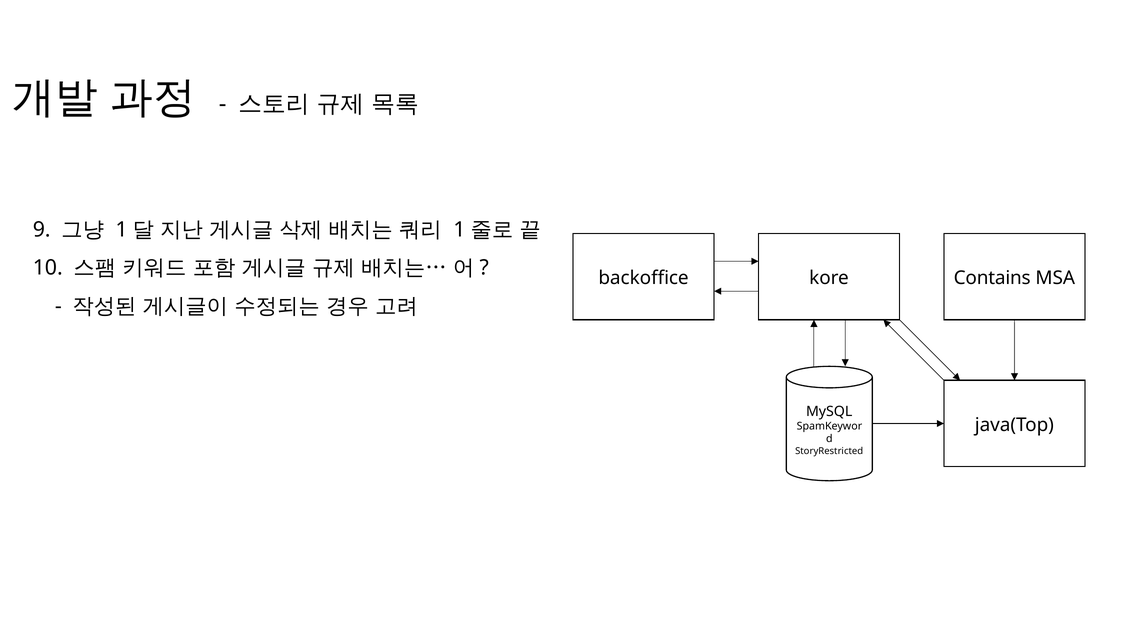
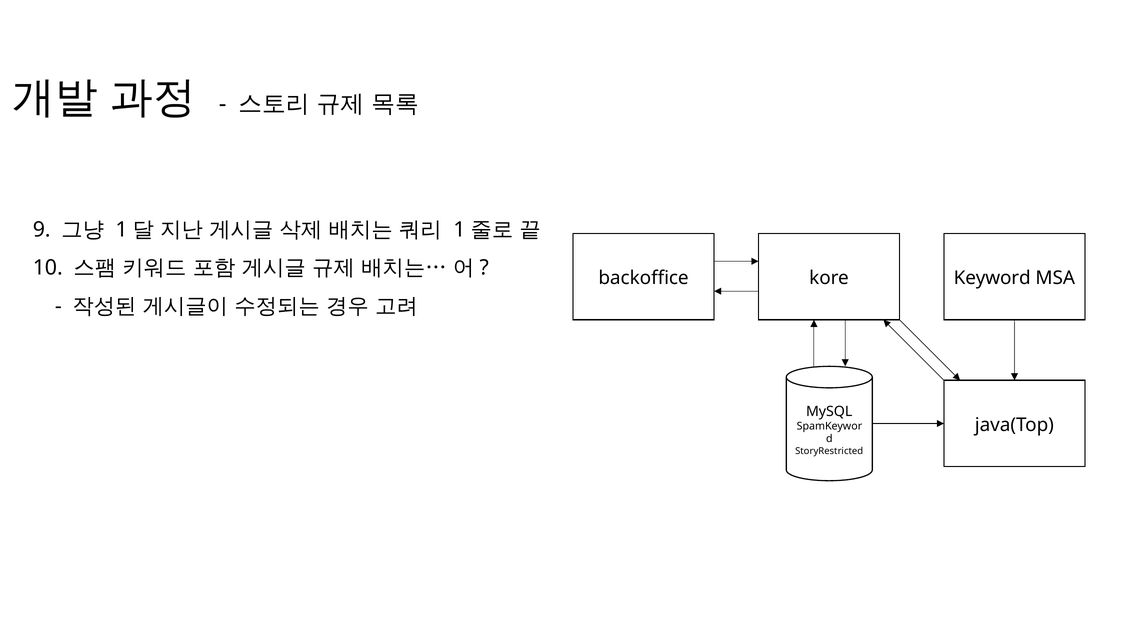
Contains: Contains -> Keyword (992, 278)
